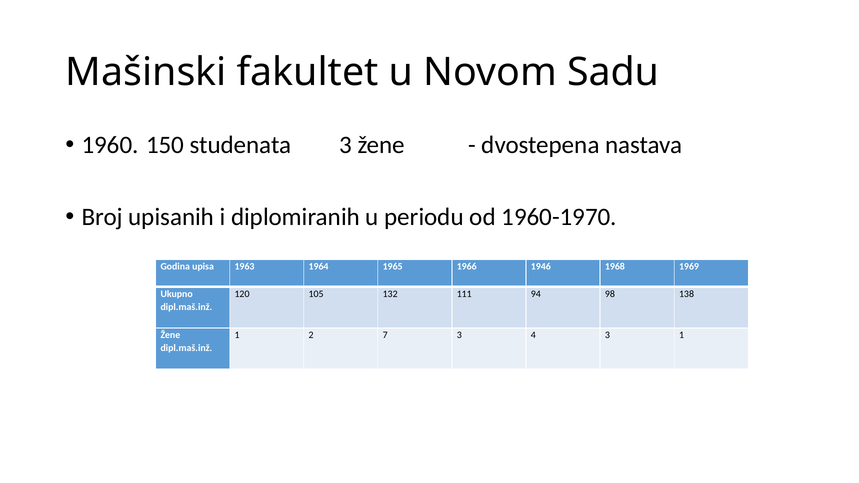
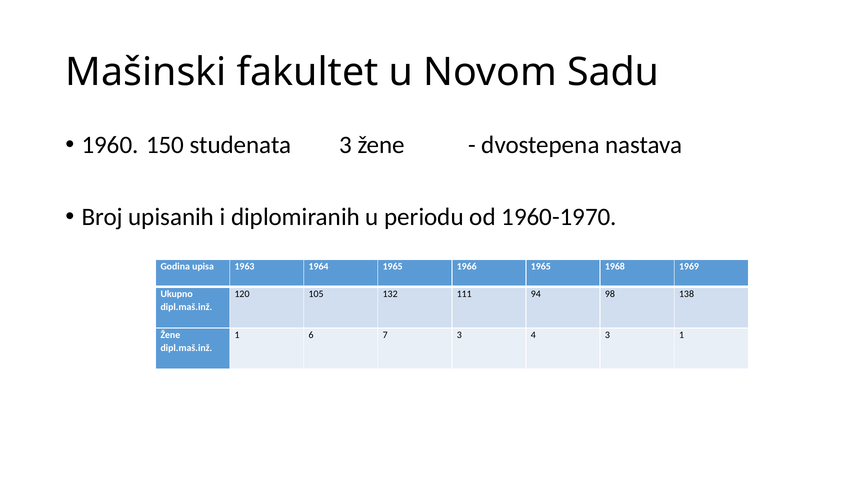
1966 1946: 1946 -> 1965 (541, 267)
2: 2 -> 6 (311, 335)
